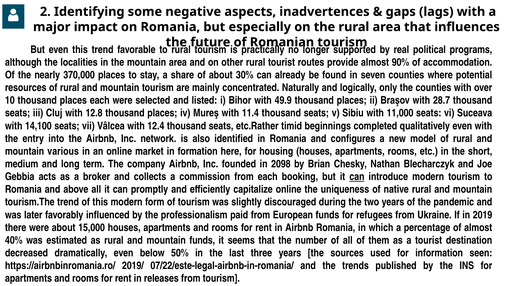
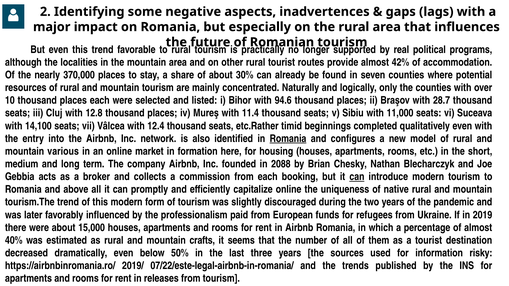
90%: 90% -> 42% (401, 62)
49.9: 49.9 -> 94.6 (283, 101)
Romania underline: none -> present (288, 139)
2098: 2098 -> 2088 (281, 164)
mountain funds: funds -> crafts (202, 241)
seen: seen -> risky (481, 253)
